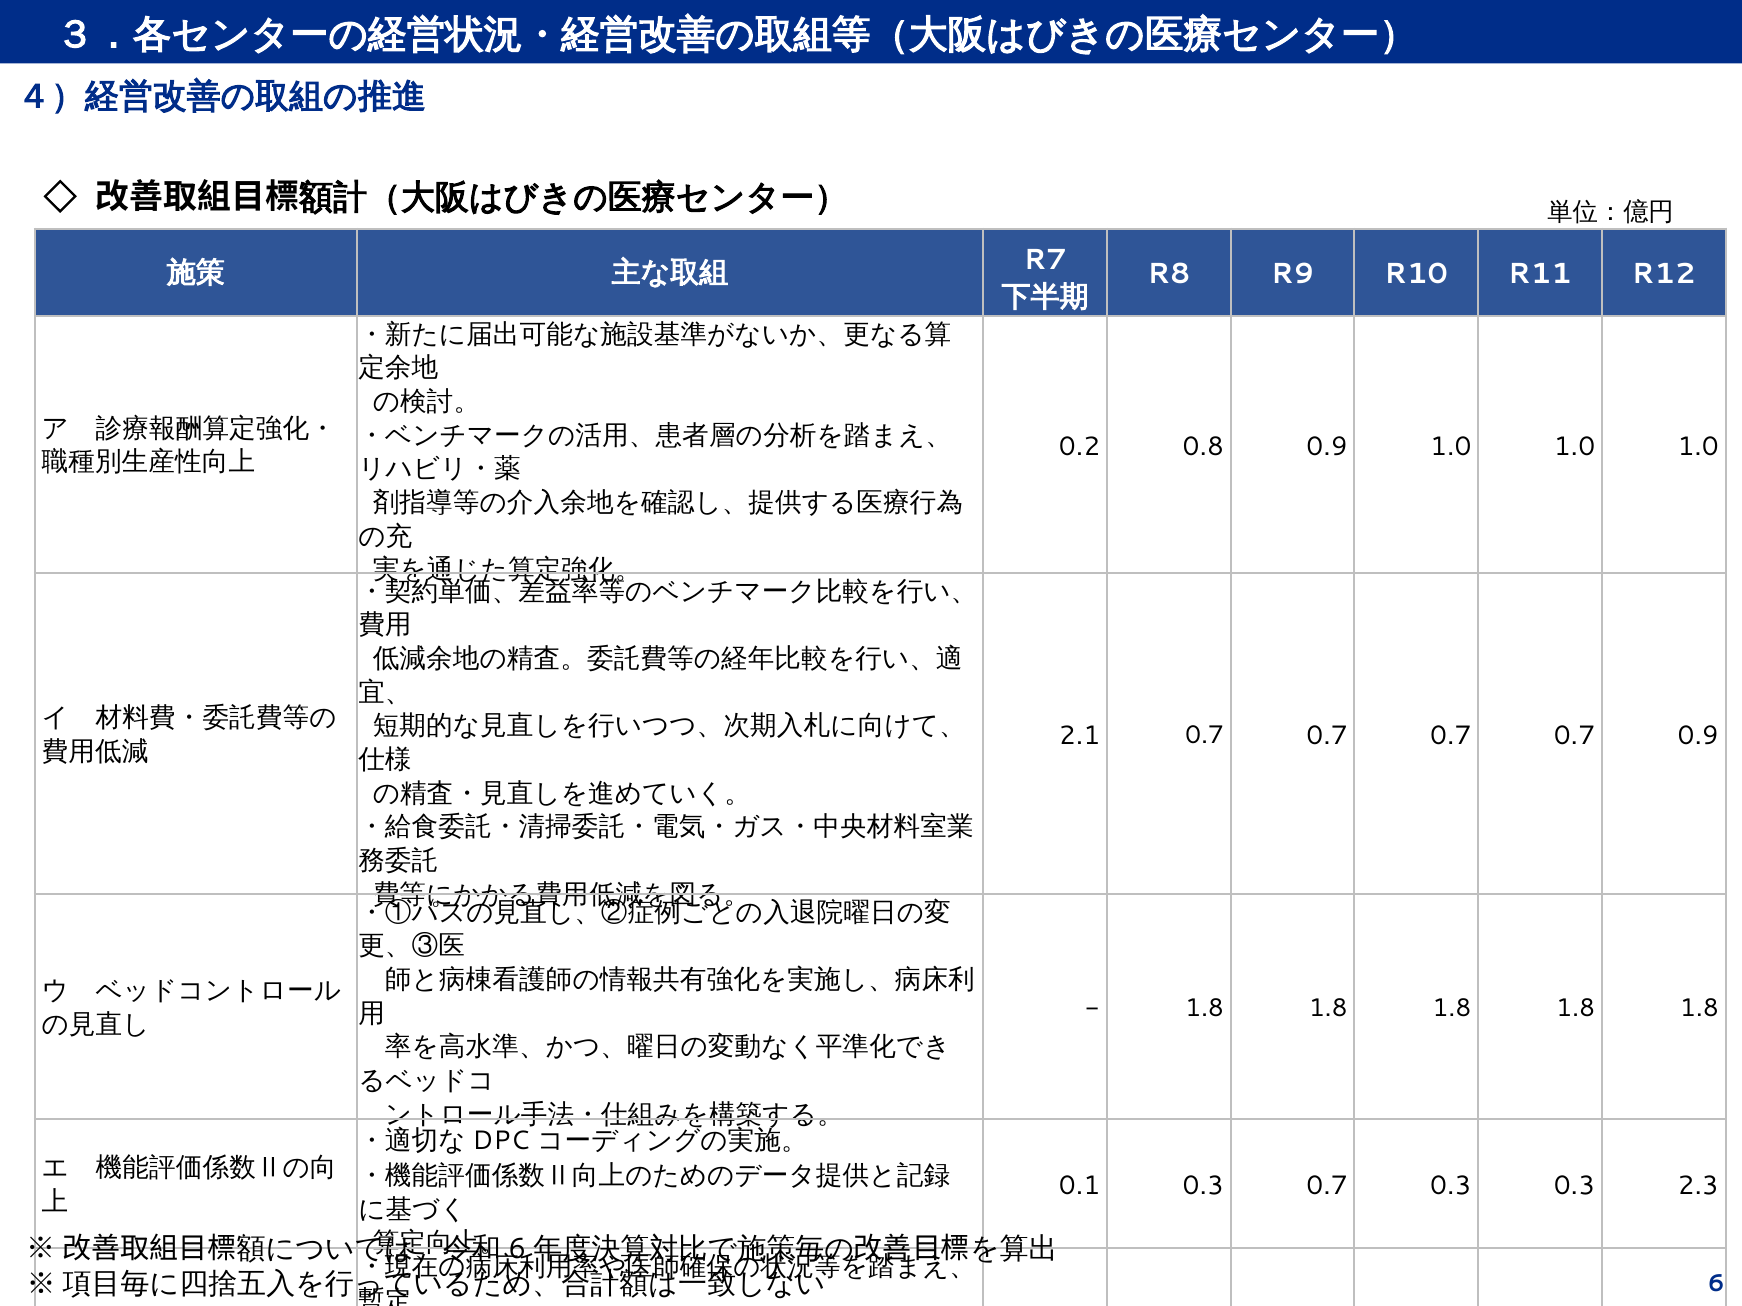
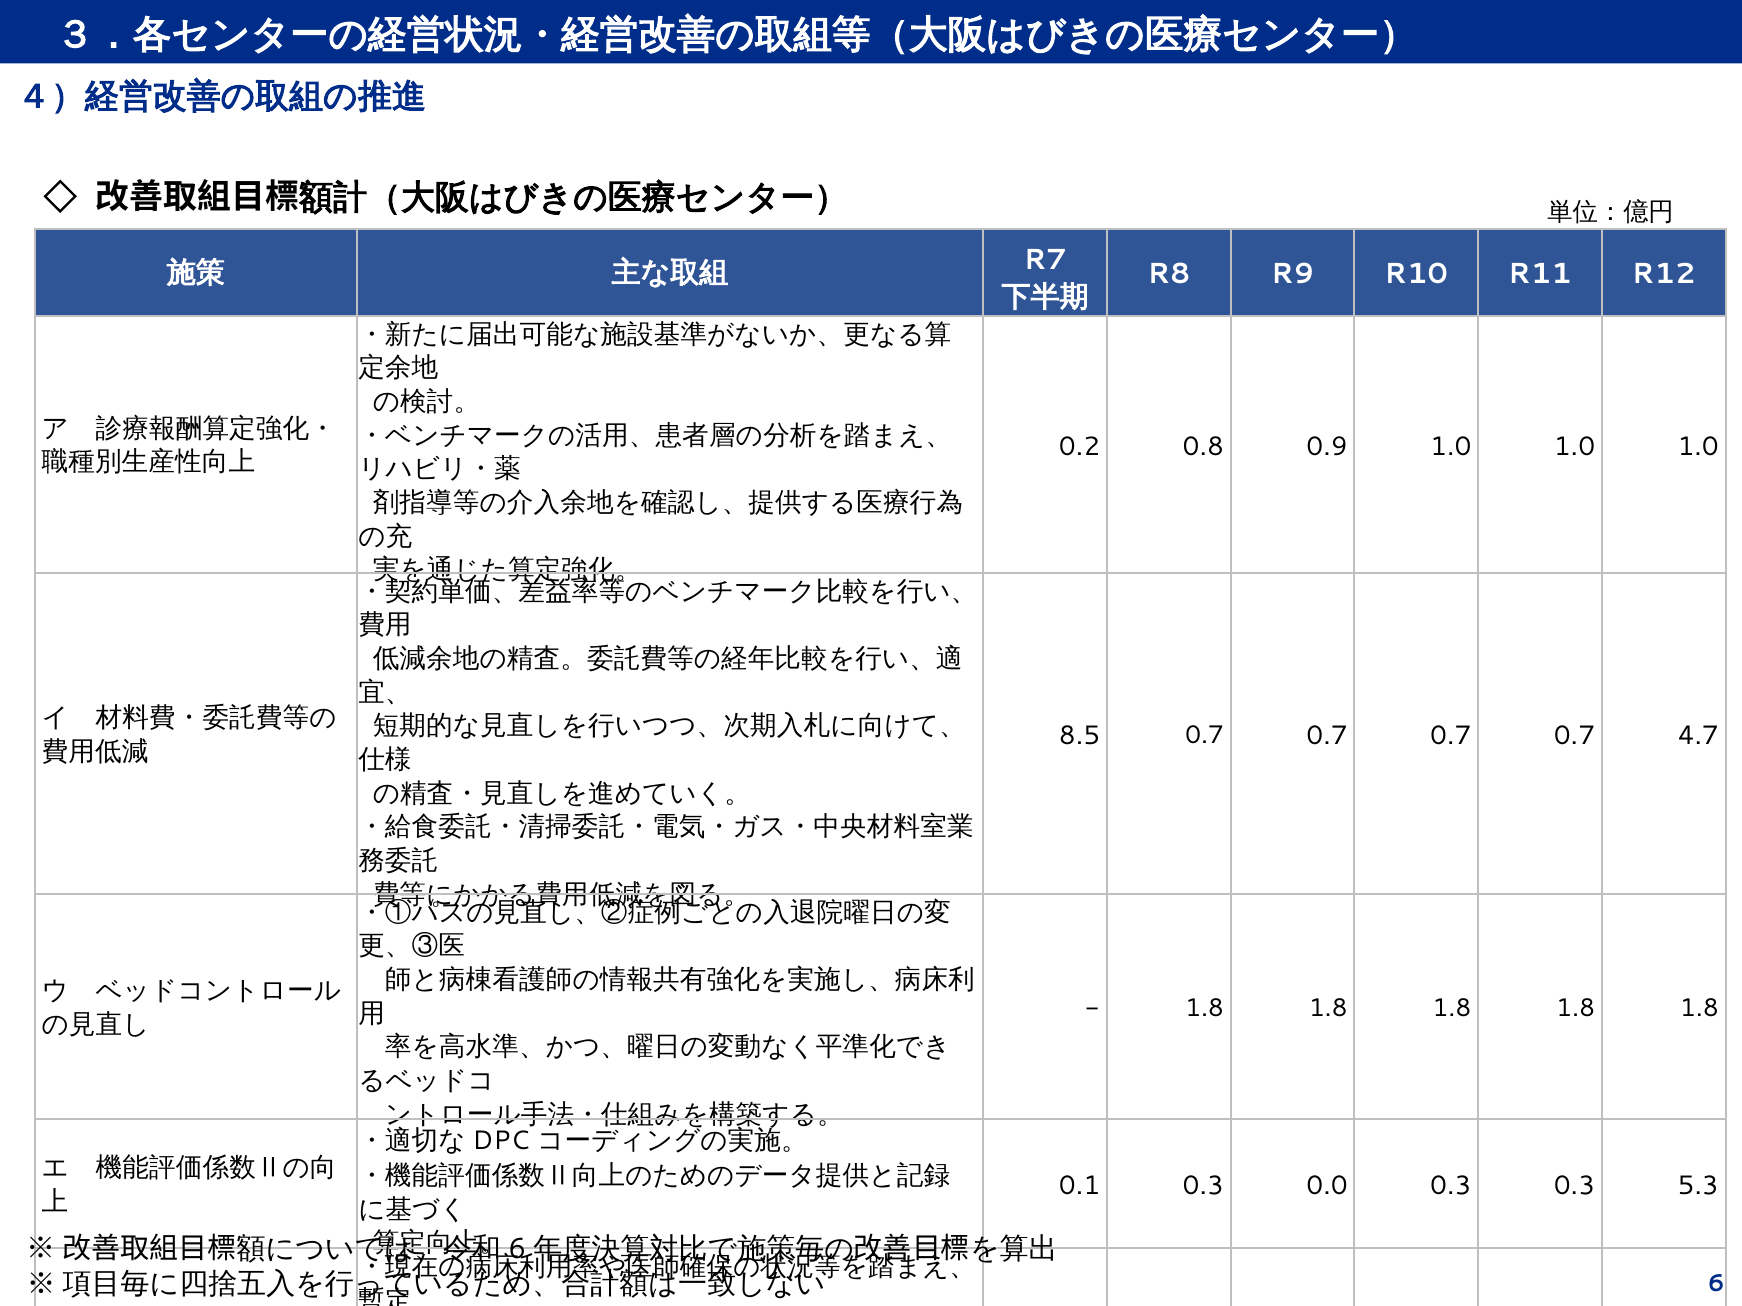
2.1: 2.1 -> 8.5 (1080, 736)
0.7 0.9: 0.9 -> 4.7 (1698, 736)
0.3 0.7: 0.7 -> 0.0 (1327, 1186)
2.3: 2.3 -> 5.3 (1698, 1186)
